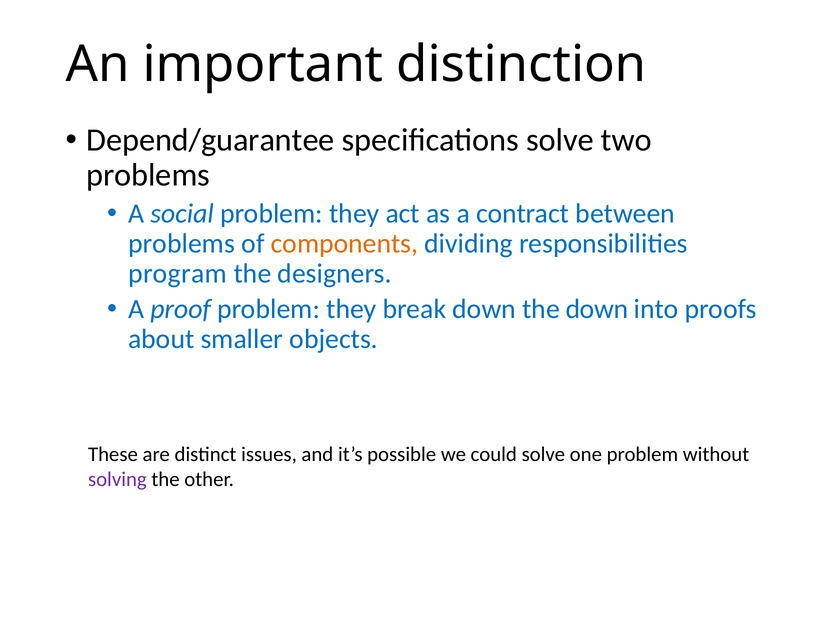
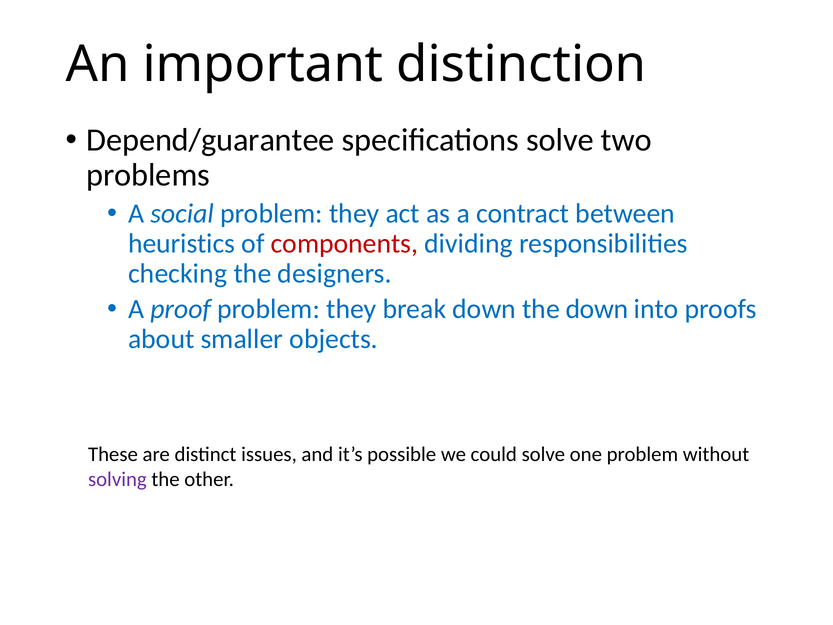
problems: problems -> heuristics (182, 243)
components colour: orange -> red (344, 243)
program: program -> checking (178, 273)
